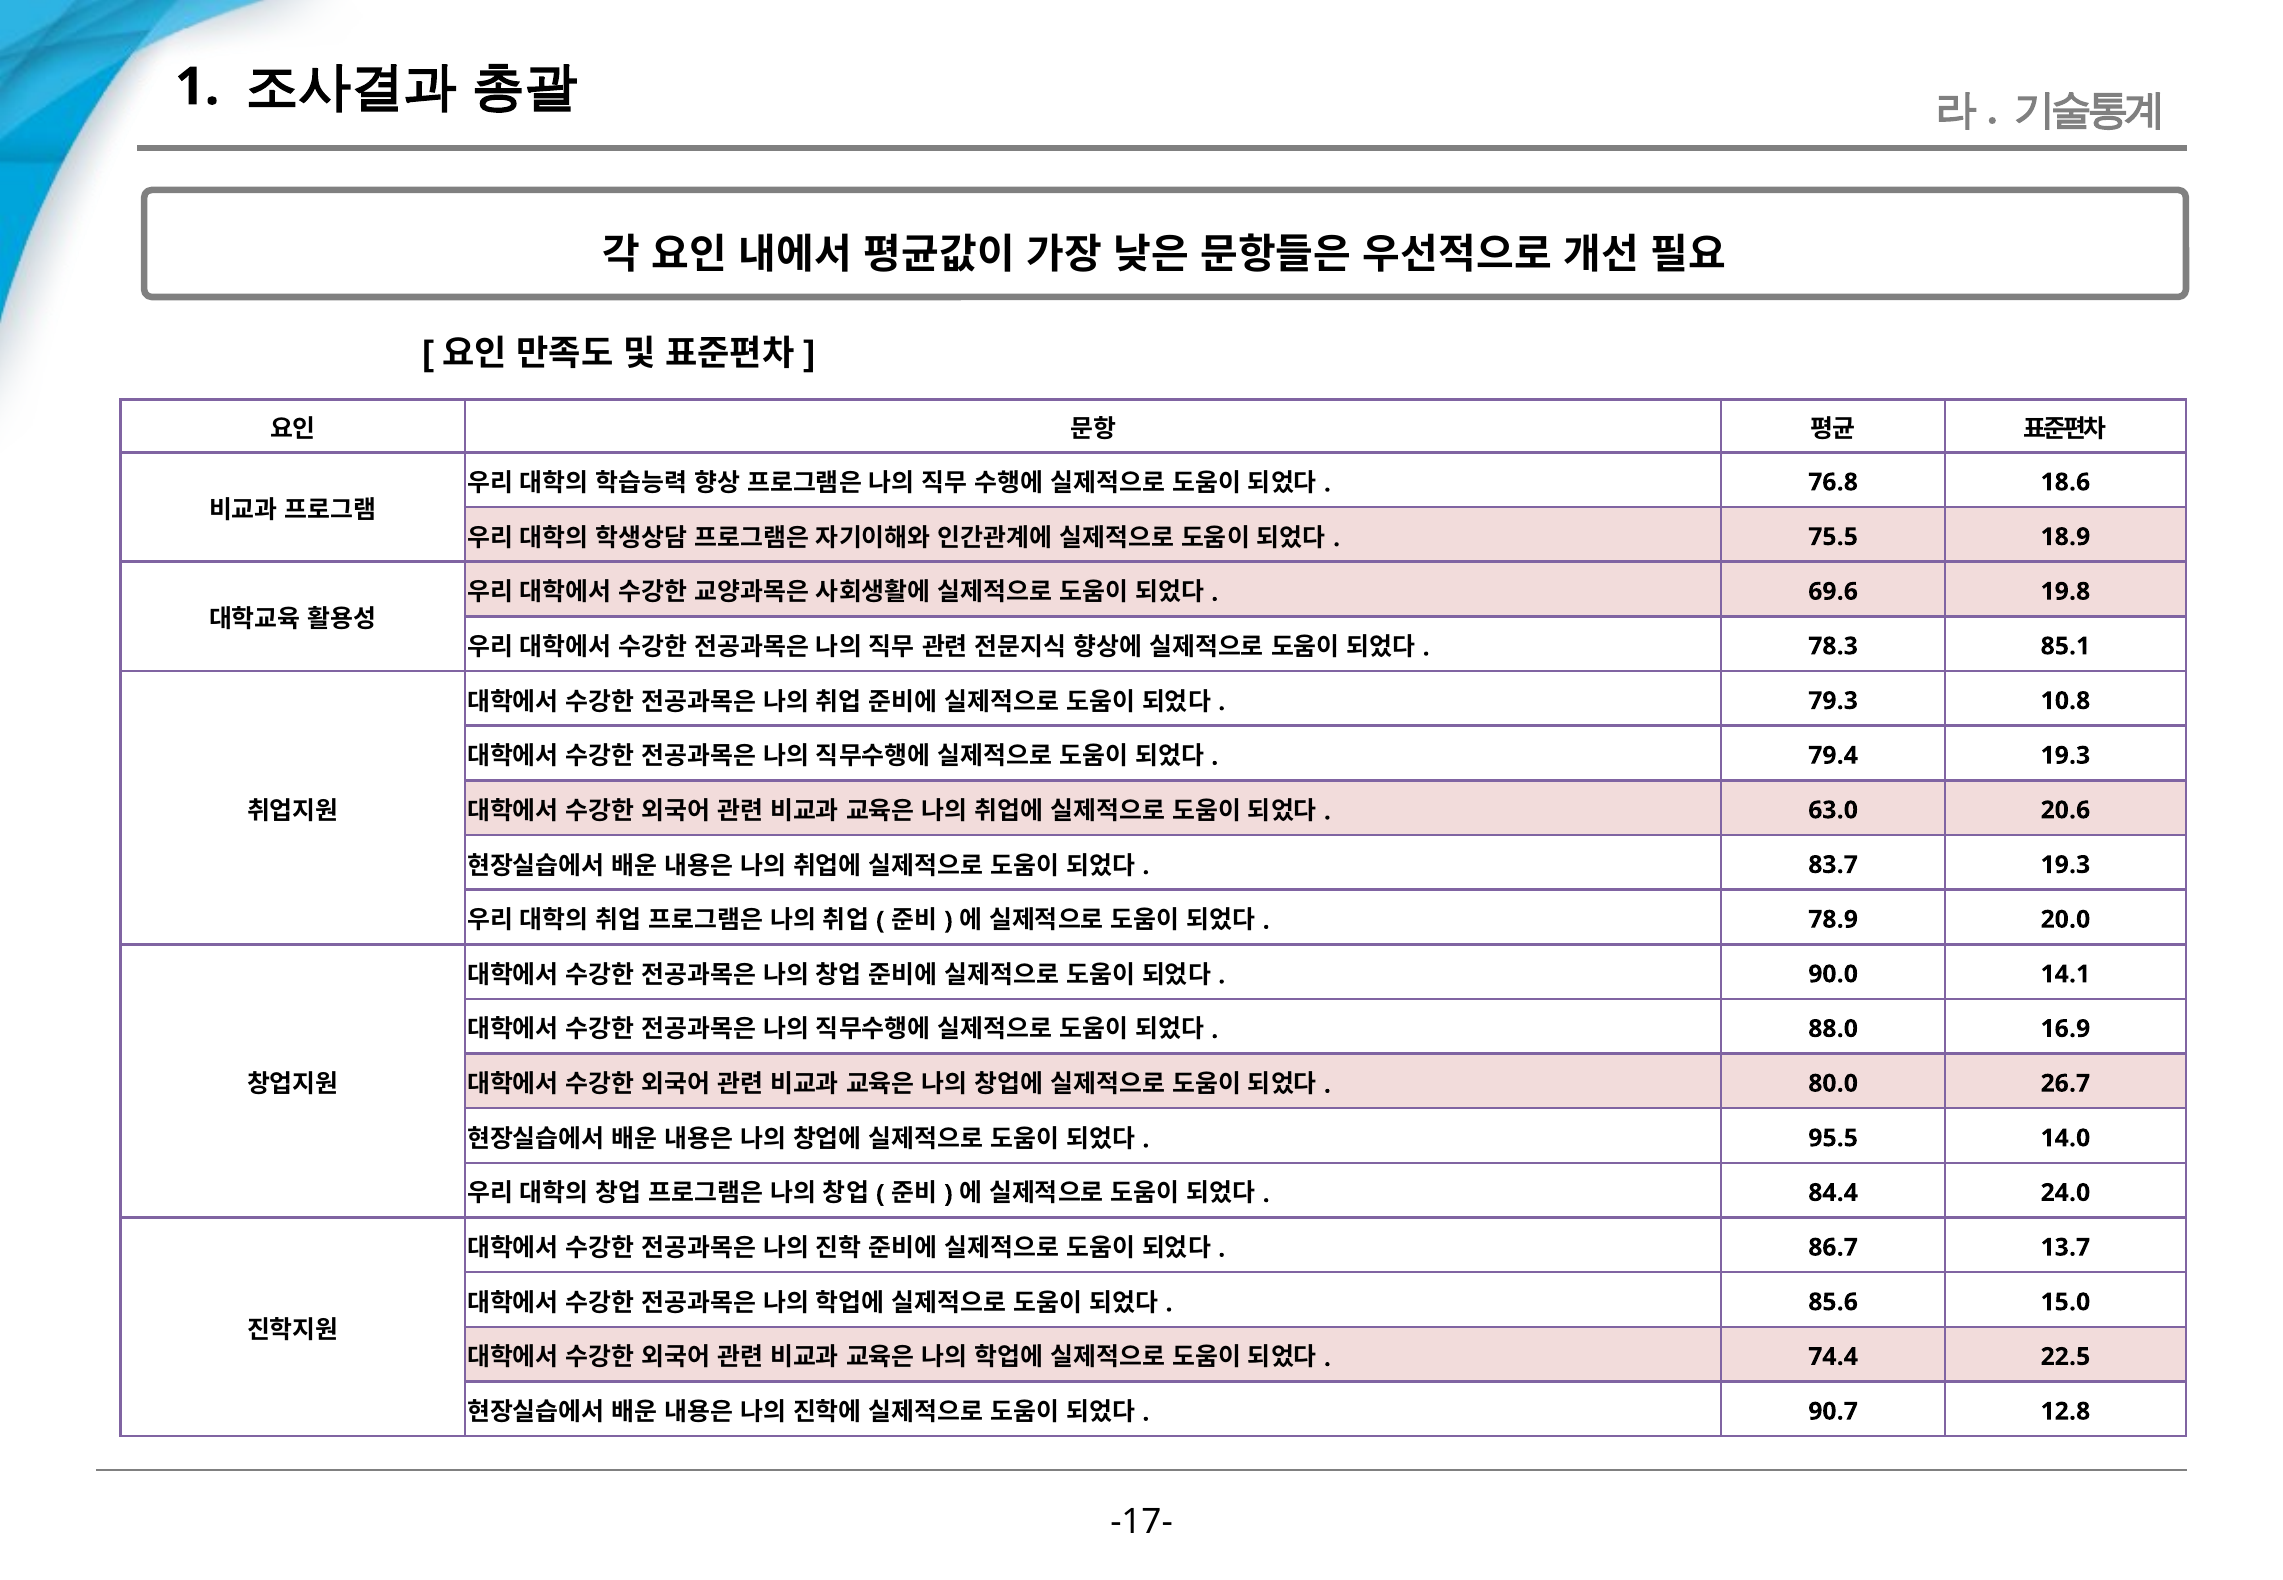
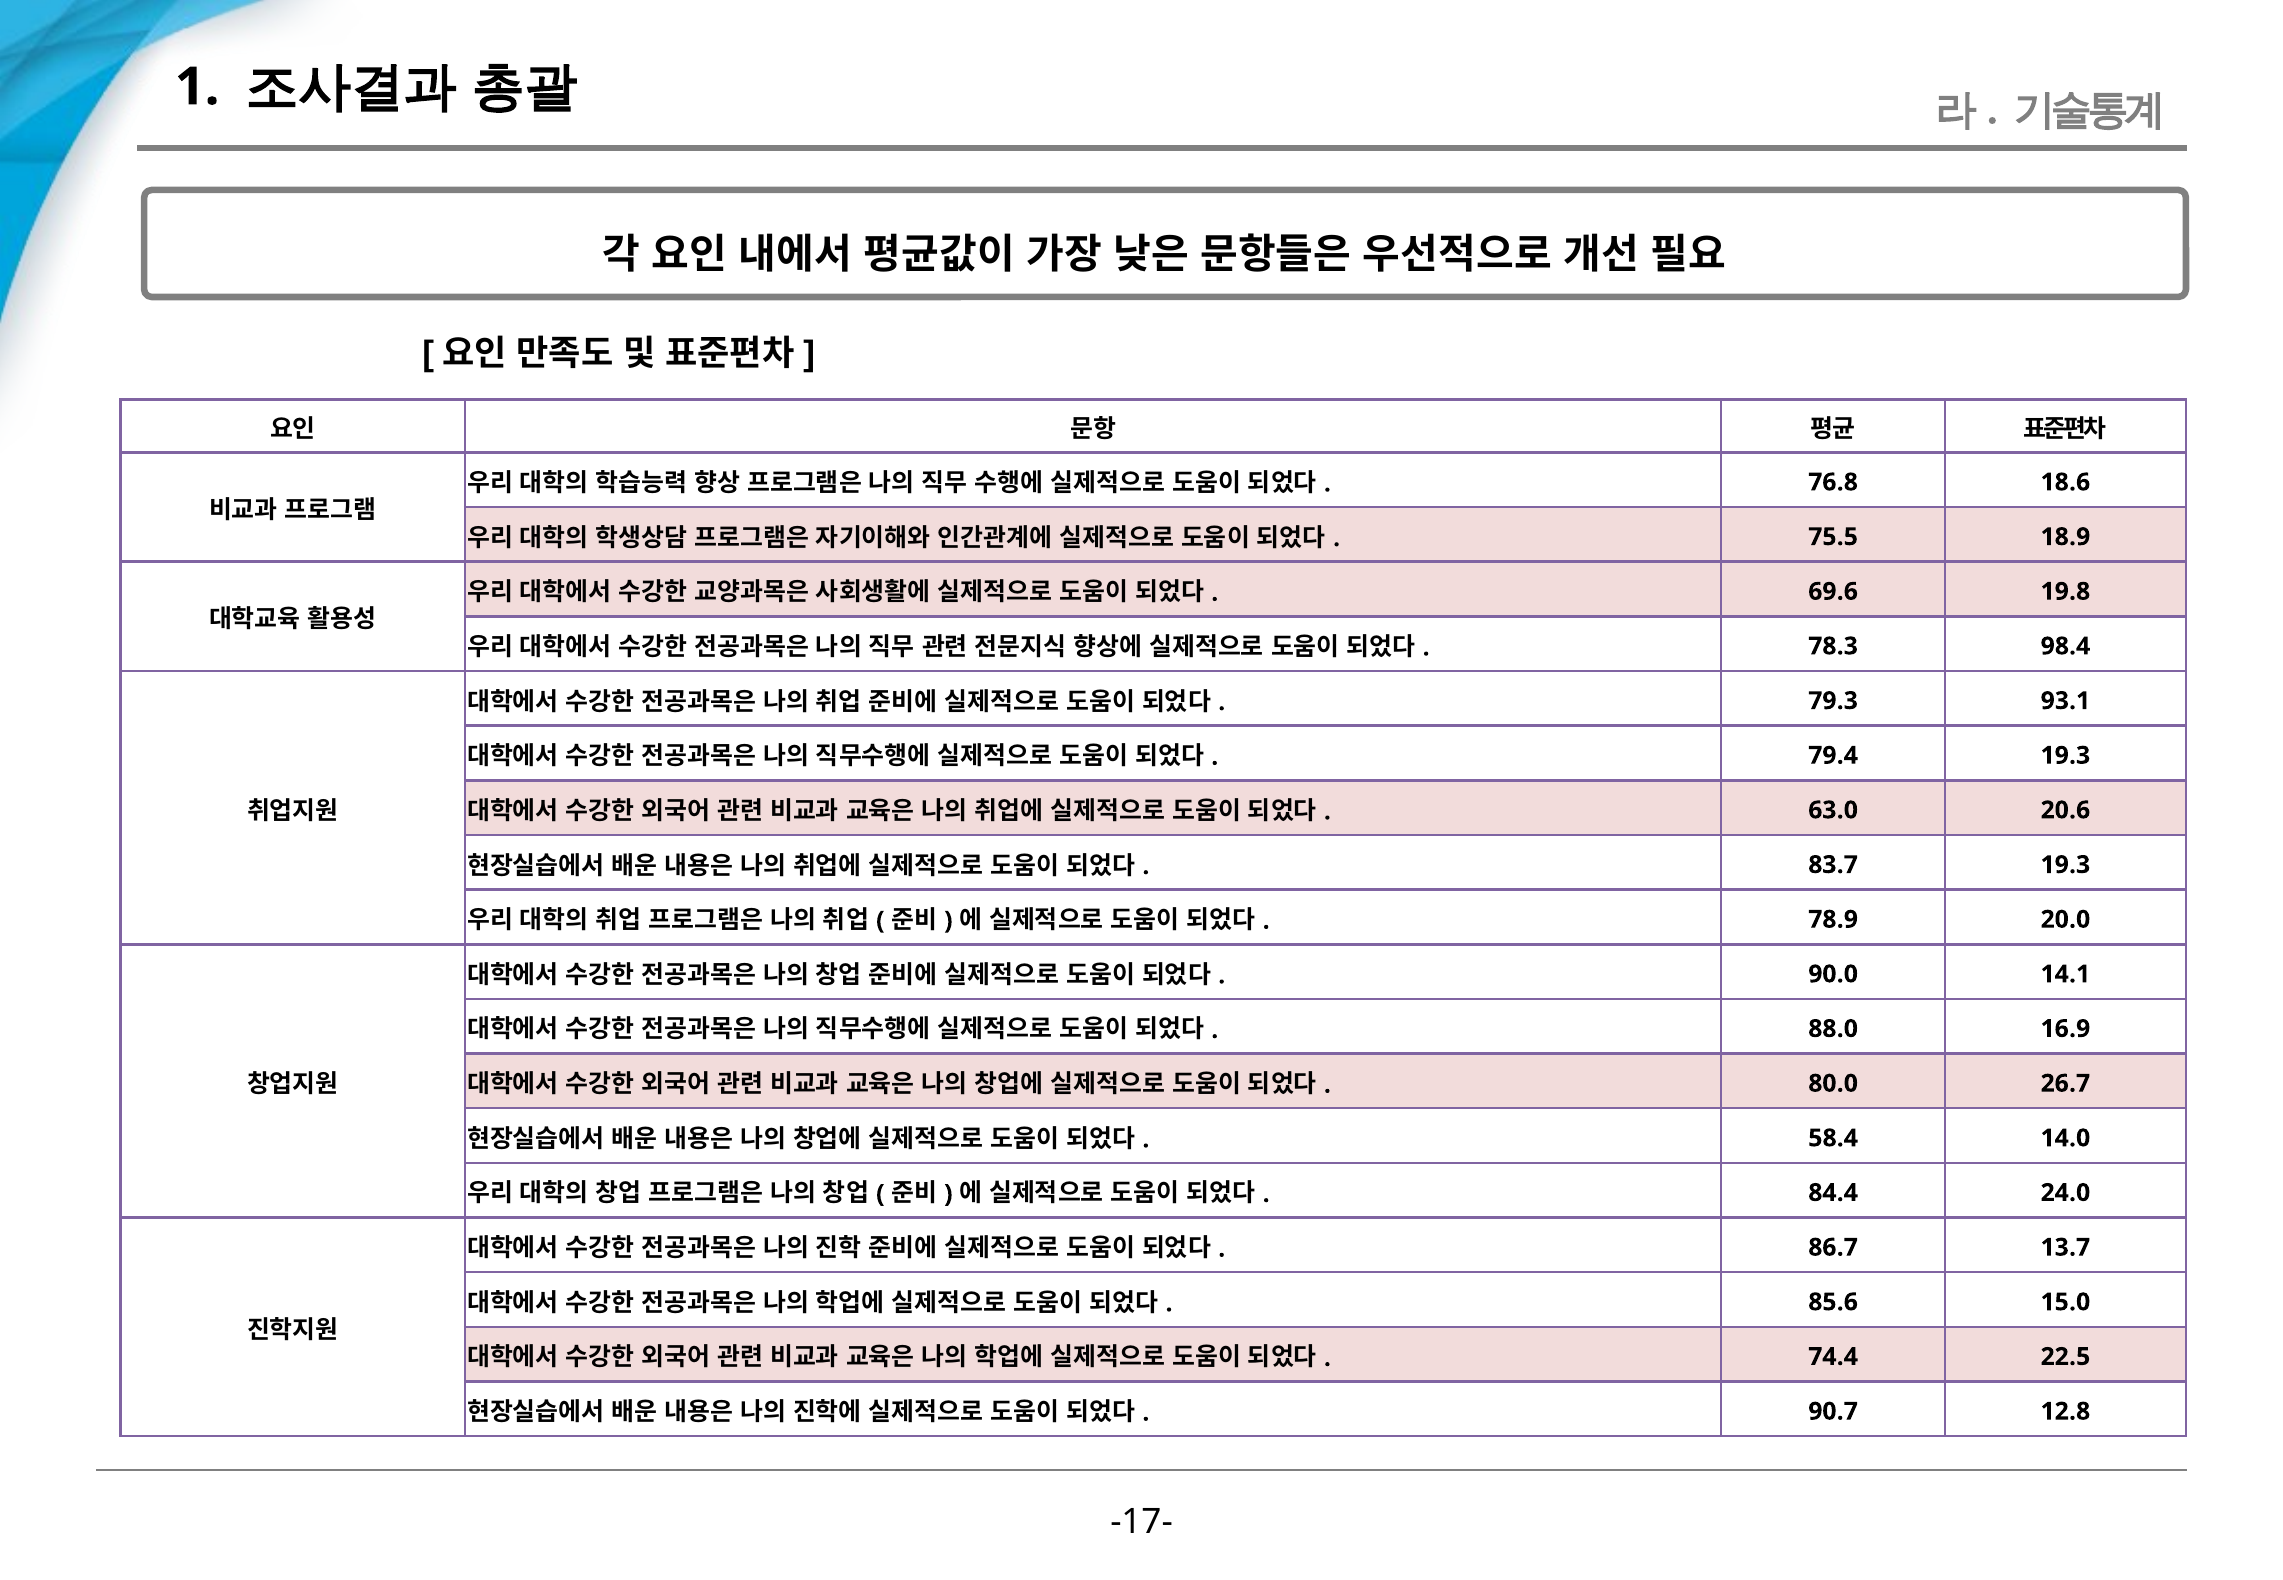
85.1: 85.1 -> 98.4 (2065, 646)
10.8: 10.8 -> 93.1 (2065, 701)
95.5: 95.5 -> 58.4 (1833, 1138)
